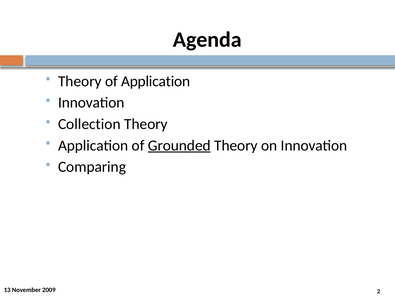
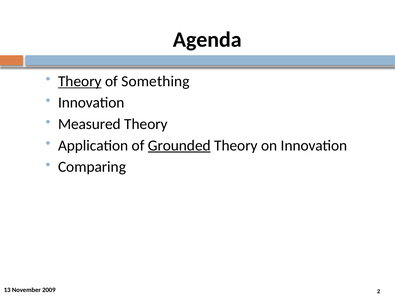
Theory underline: none -> present (80, 81)
of Application: Application -> Something (156, 81)
Collection: Collection -> Measured (89, 124)
